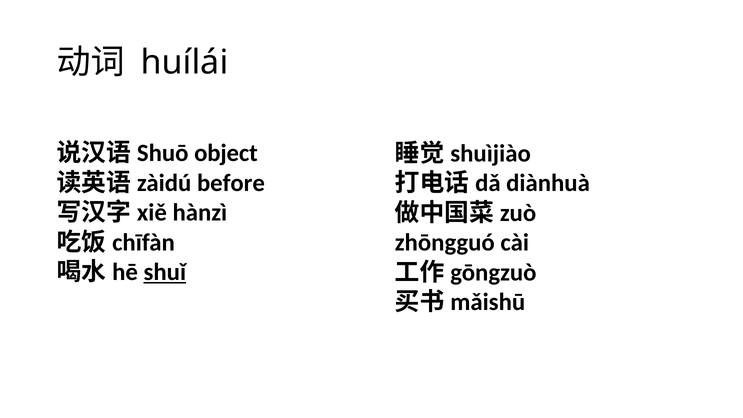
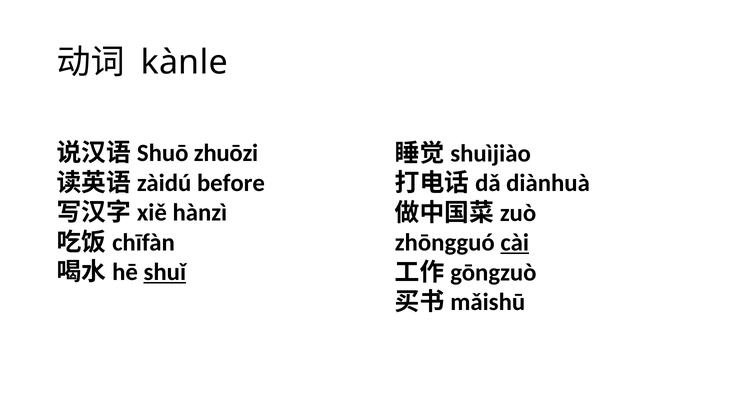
huílái: huílái -> kànle (184, 62)
object: object -> zhuōzi (226, 153)
cài underline: none -> present (515, 243)
